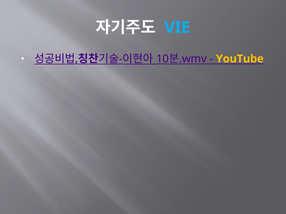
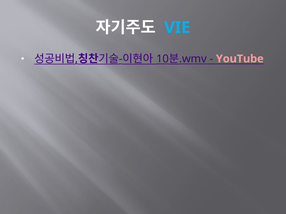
YouTube colour: yellow -> pink (240, 59)
